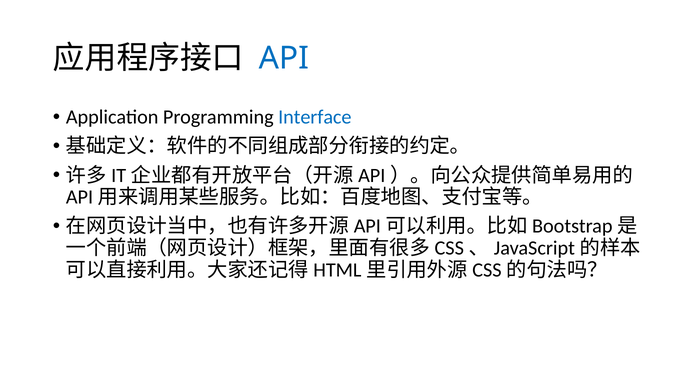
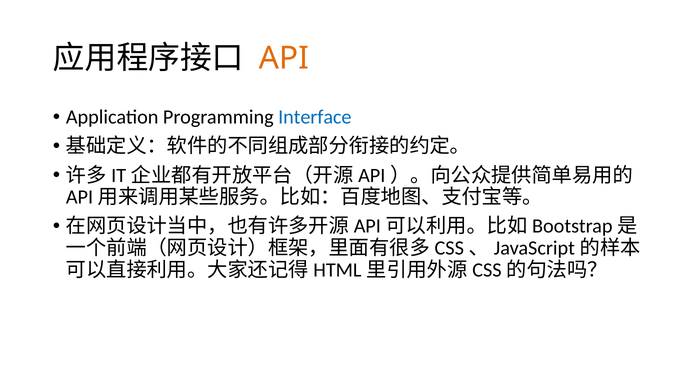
API colour: blue -> orange (284, 58)
